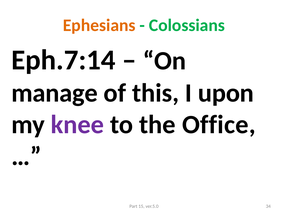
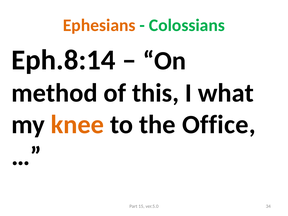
Eph.7:14: Eph.7:14 -> Eph.8:14 (63, 60)
manage: manage -> method (54, 93)
upon: upon -> what (226, 93)
knee colour: purple -> orange (77, 125)
